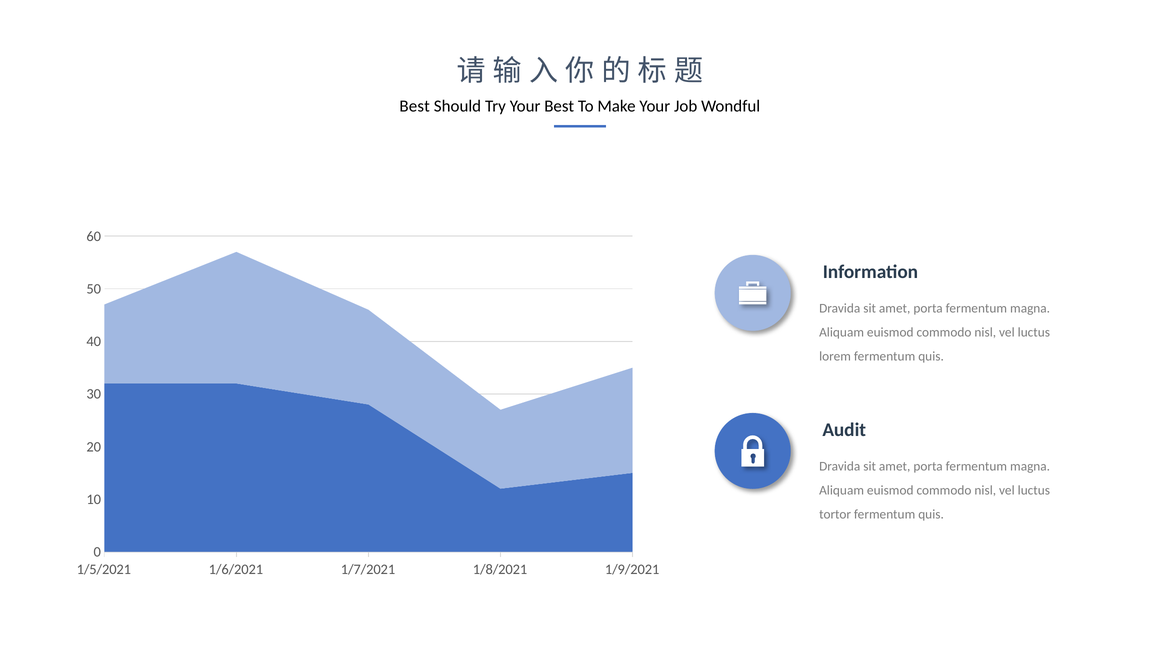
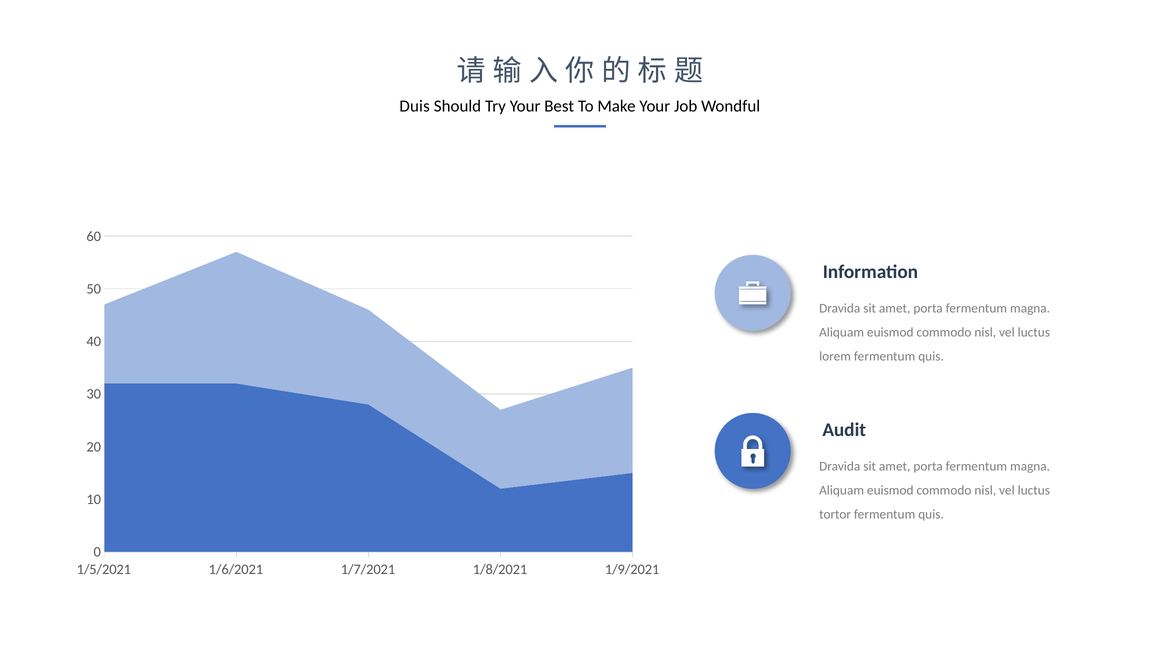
Best: Best -> Duis (415, 106)
